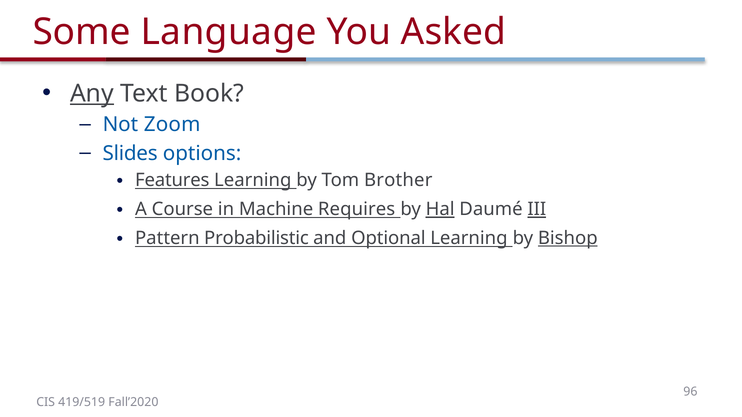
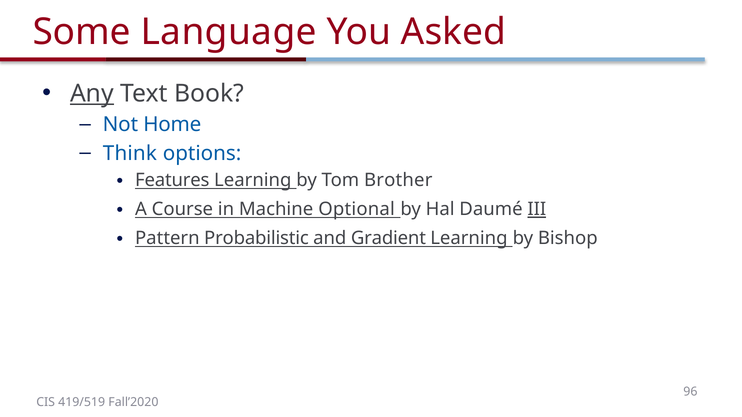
Zoom: Zoom -> Home (172, 125)
Slides: Slides -> Think (130, 153)
Requires: Requires -> Optional (357, 209)
Hal underline: present -> none (440, 209)
Optional: Optional -> Gradient (388, 238)
Bishop underline: present -> none (568, 238)
